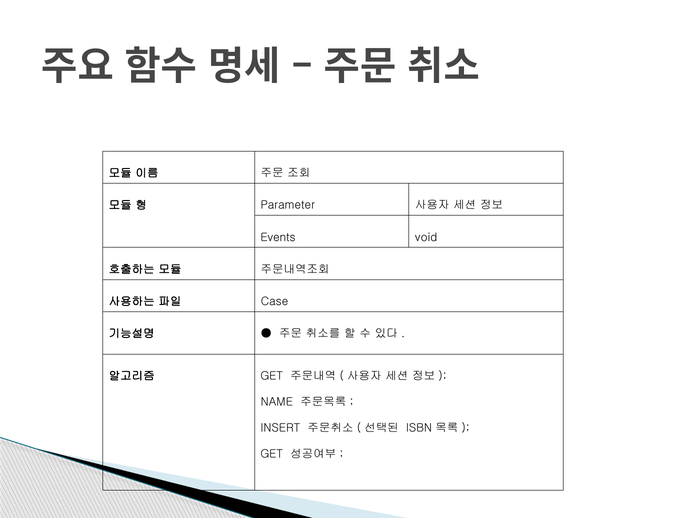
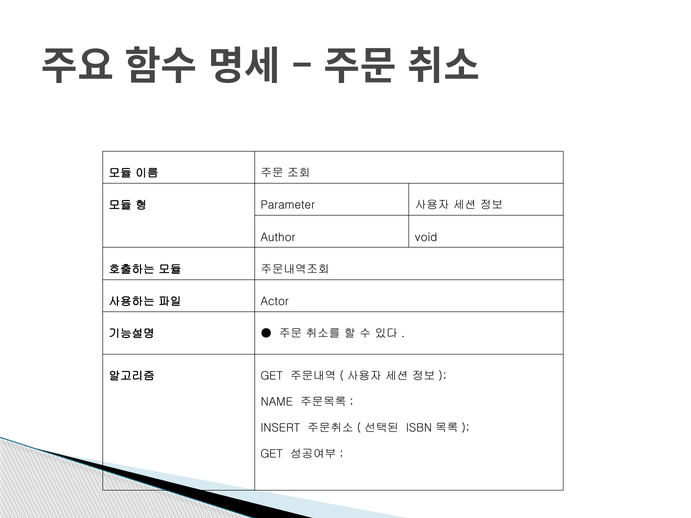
Events: Events -> Author (278, 237)
Case: Case -> Actor (275, 302)
